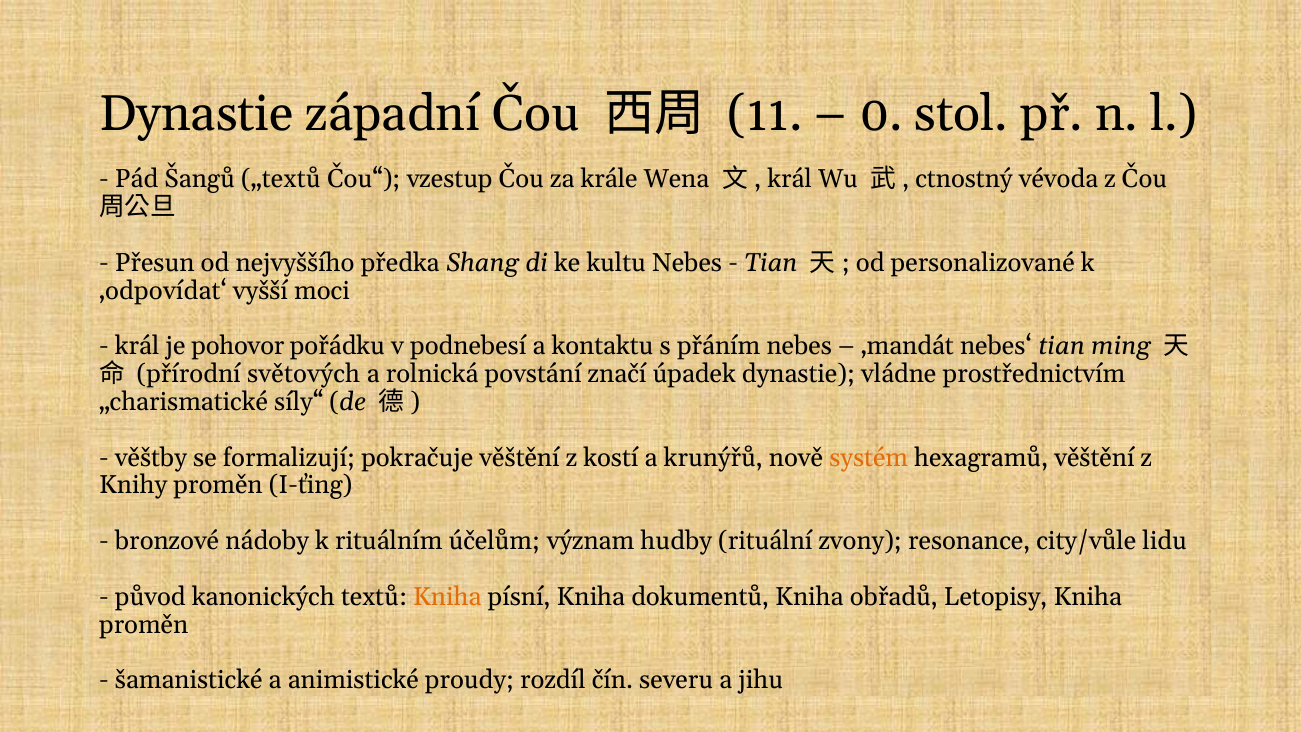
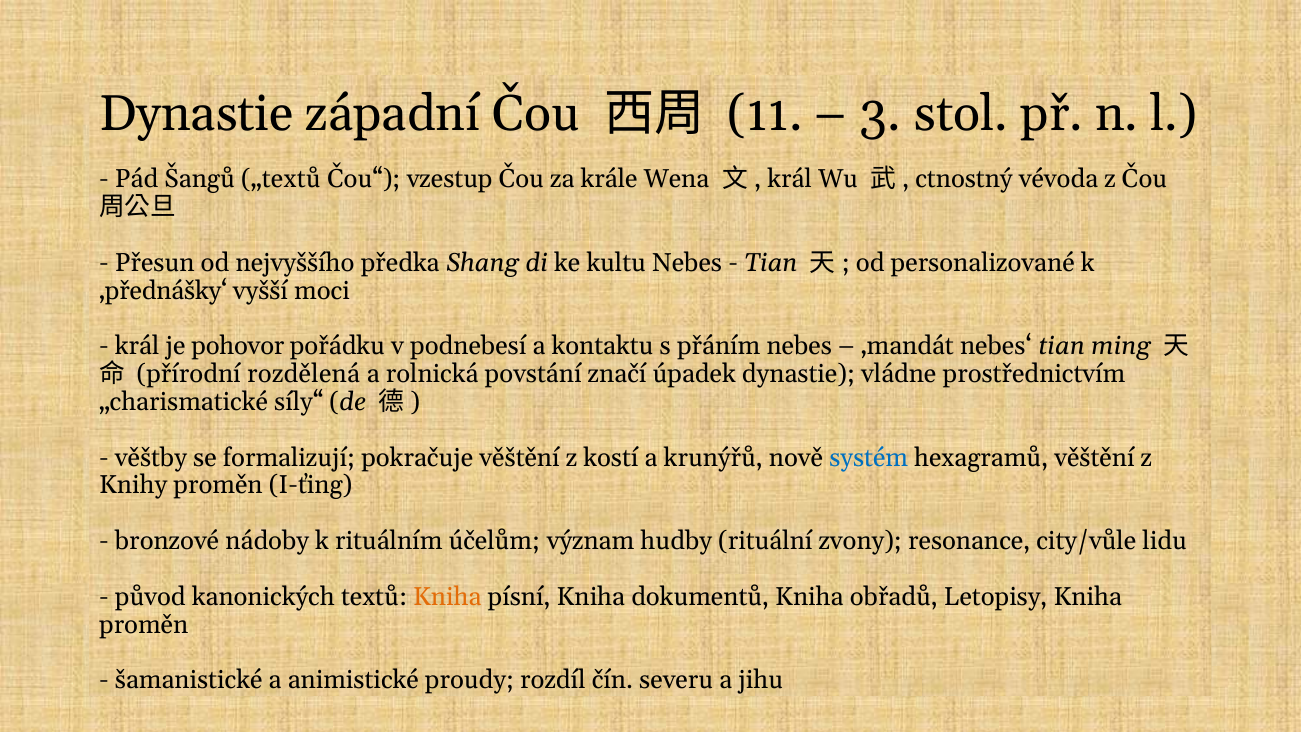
0: 0 -> 3 (881, 114)
‚odpovídat‘: ‚odpovídat‘ -> ‚přednášky‘ (163, 291)
světových: světových -> rozdělená (304, 374)
systém colour: orange -> blue (869, 458)
